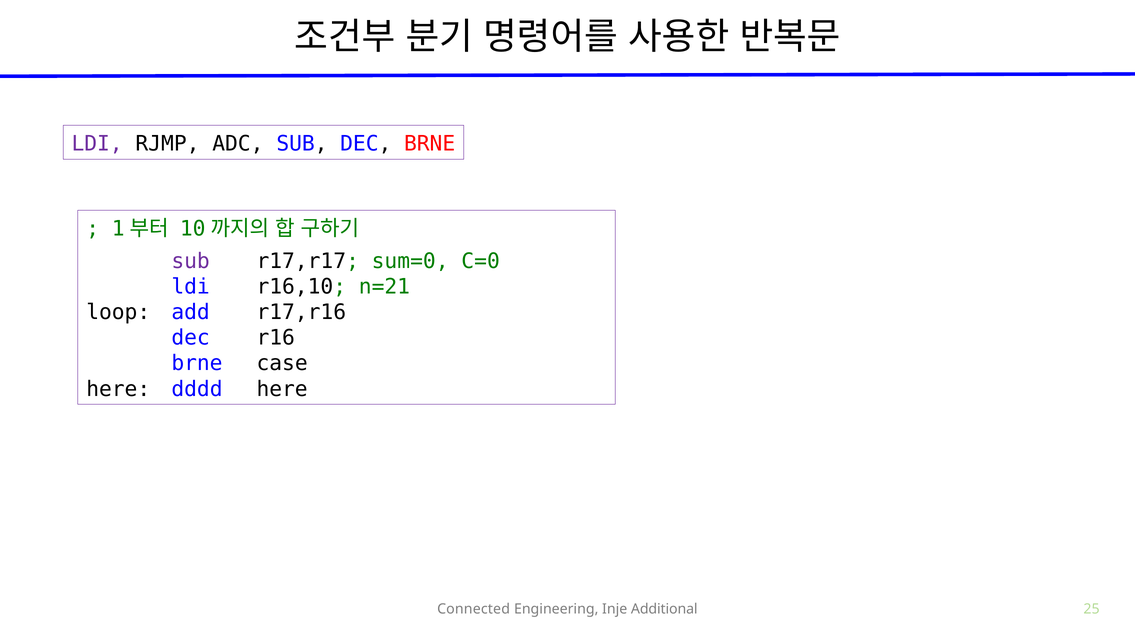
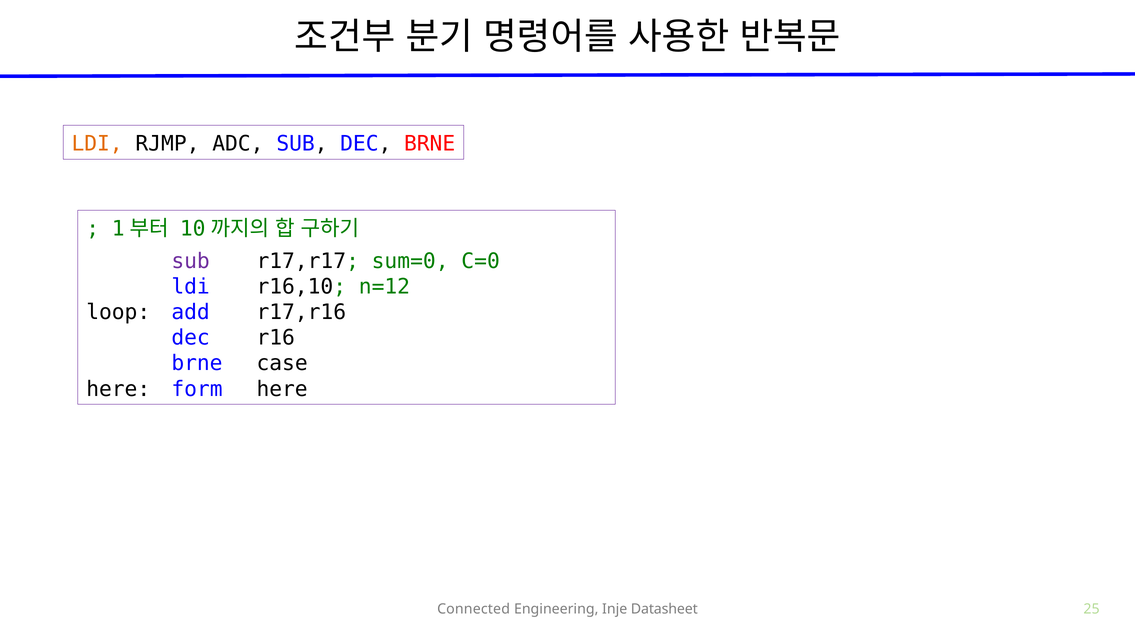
LDI colour: purple -> orange (97, 144)
n=21: n=21 -> n=12 (384, 287)
dddd: dddd -> form (197, 389)
Additional: Additional -> Datasheet (664, 608)
